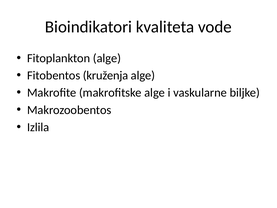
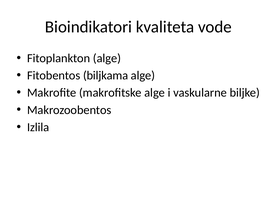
kruženja: kruženja -> biljkama (106, 75)
